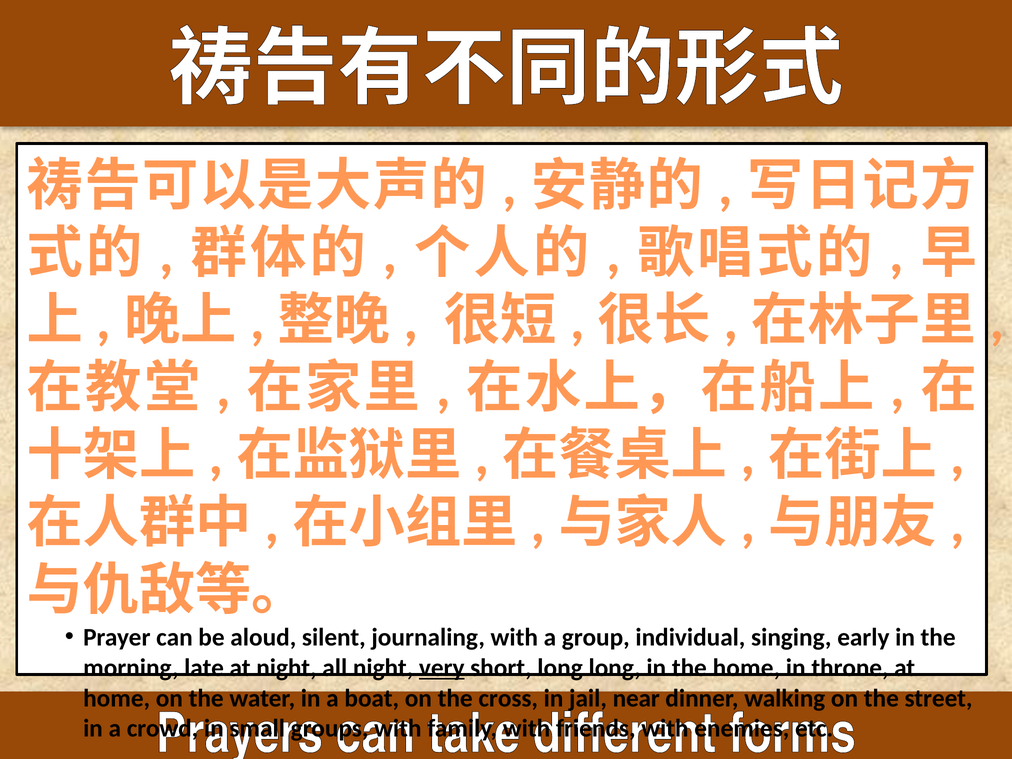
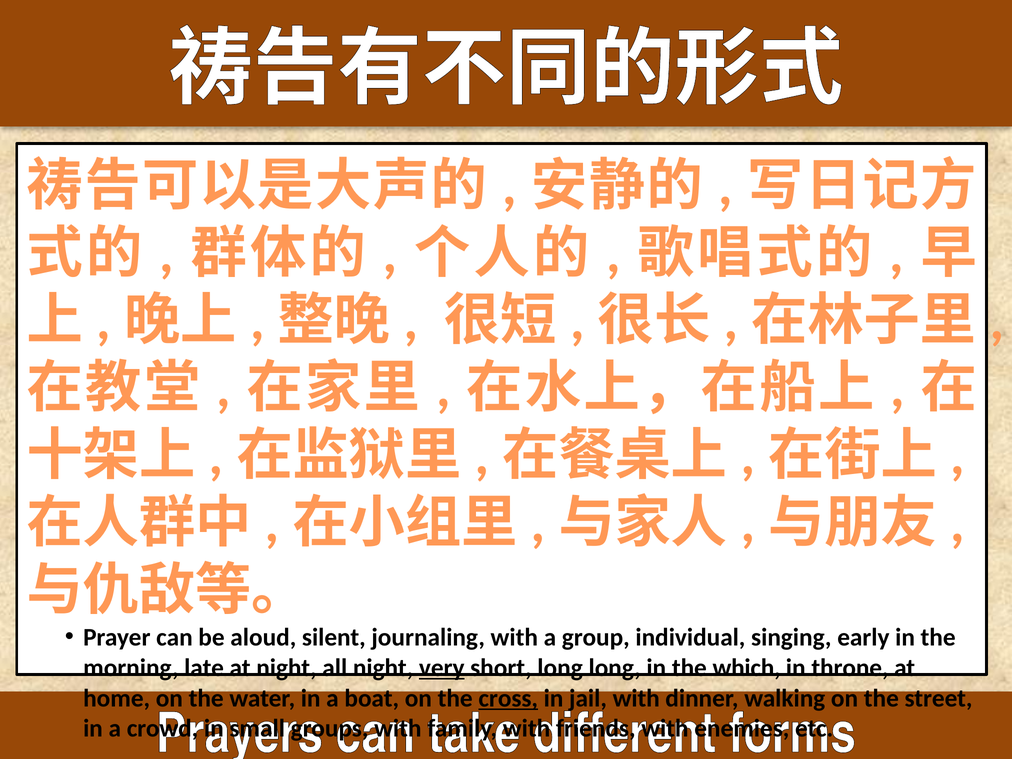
the home: home -> which (747, 668)
cross underline: none -> present (508, 698)
jail near: near -> with (636, 698)
